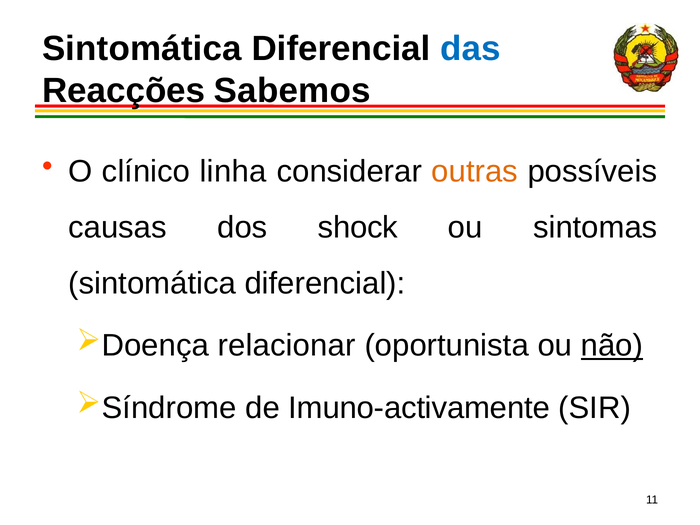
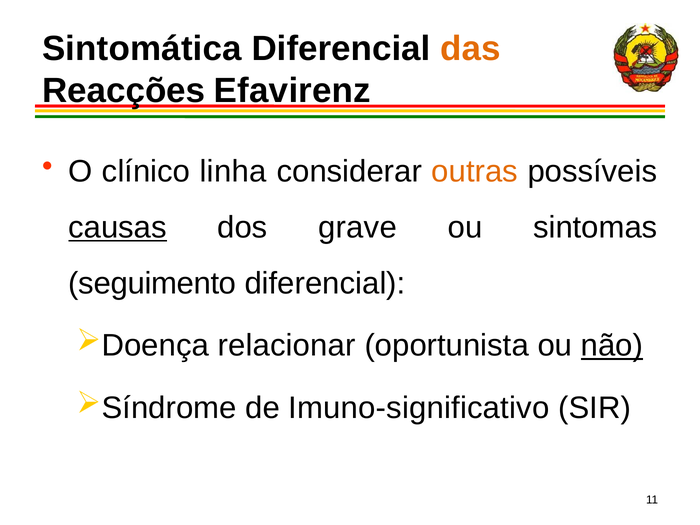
das colour: blue -> orange (470, 49)
Sabemos: Sabemos -> Efavirenz (292, 91)
causas underline: none -> present (118, 227)
shock: shock -> grave (358, 227)
sintomática: sintomática -> seguimento (152, 283)
Imuno-activamente: Imuno-activamente -> Imuno-significativo (419, 408)
